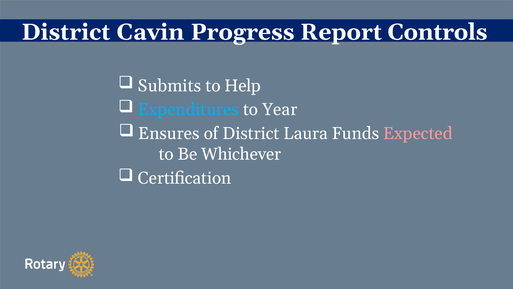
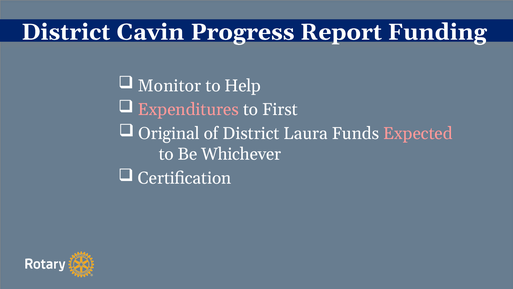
Controls: Controls -> Funding (437, 32)
Submits: Submits -> Monitor (170, 86)
Expenditures colour: light blue -> pink (188, 110)
Year: Year -> First (280, 110)
Ensures: Ensures -> Original (169, 133)
